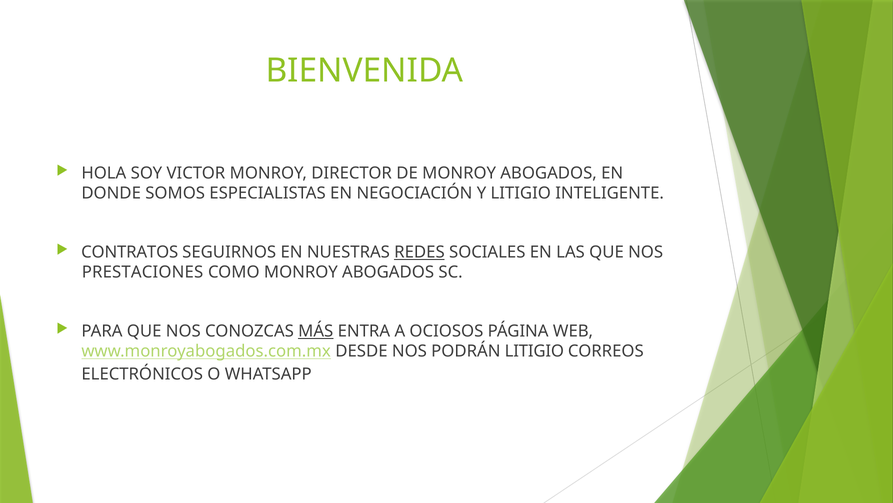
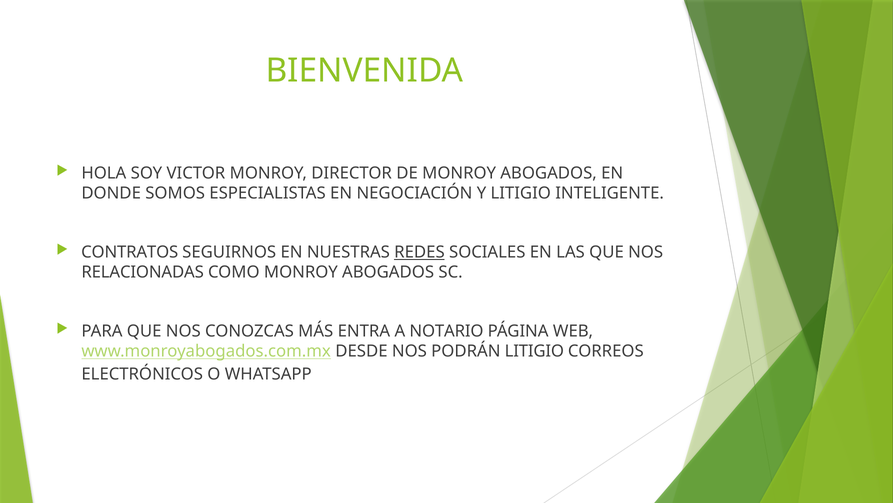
PRESTACIONES: PRESTACIONES -> RELACIONADAS (143, 272)
MÁS underline: present -> none (316, 331)
OCIOSOS: OCIOSOS -> NOTARIO (447, 331)
